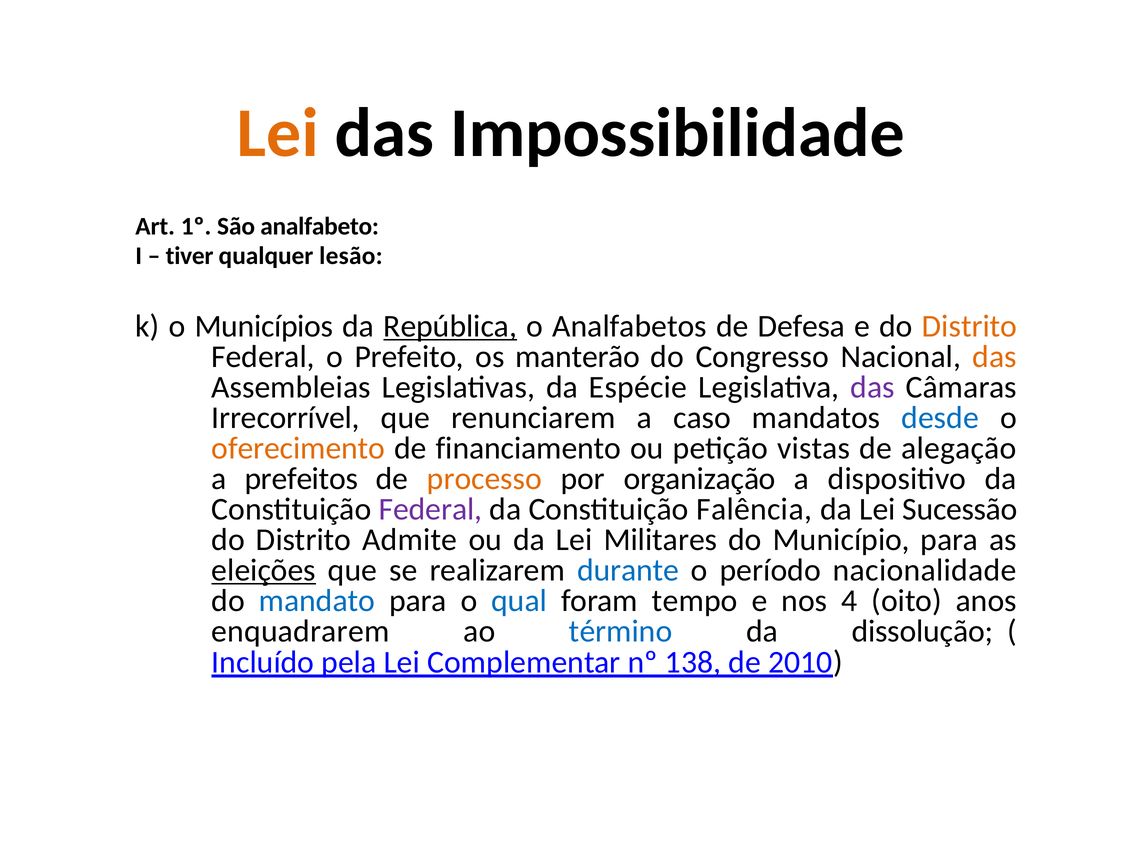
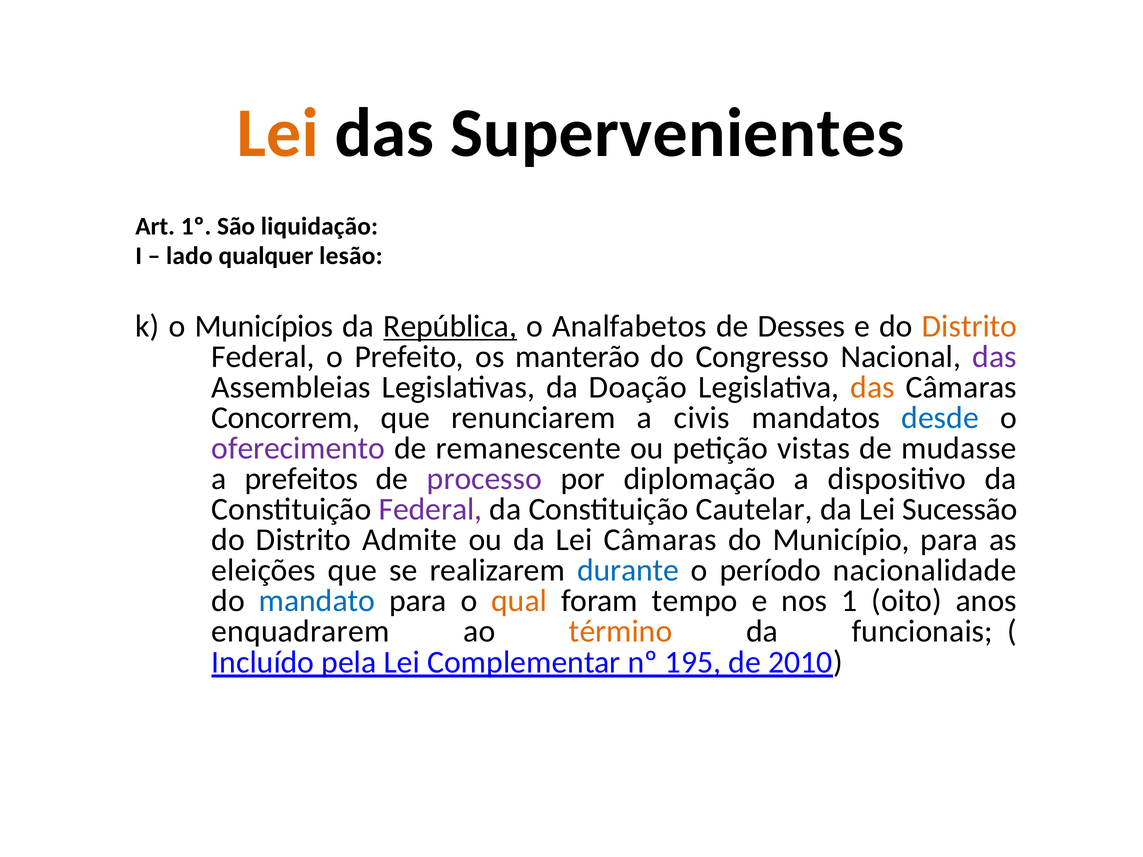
Impossibilidade: Impossibilidade -> Supervenientes (677, 133)
analfabeto: analfabeto -> liquidação (319, 226)
tiver: tiver -> lado (189, 256)
Defesa: Defesa -> Desses (801, 326)
das colour: orange -> purple (995, 357)
Espécie: Espécie -> Doação (638, 387)
das colour: purple -> orange (873, 387)
Irrecorrível: Irrecorrível -> Concorrem (286, 418)
caso: caso -> civis (702, 418)
oferecimento colour: orange -> purple (298, 448)
financiamento: financiamento -> remanescente (528, 448)
alegação: alegação -> mudasse (959, 448)
processo colour: orange -> purple (484, 479)
organização: organização -> diplomação (699, 479)
Falência: Falência -> Cautelar (754, 509)
Lei Militares: Militares -> Câmaras (660, 540)
eleições underline: present -> none (264, 570)
qual colour: blue -> orange (519, 601)
4: 4 -> 1 (849, 601)
término colour: blue -> orange (621, 631)
dissolução: dissolução -> funcionais (922, 631)
138: 138 -> 195 (693, 662)
